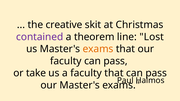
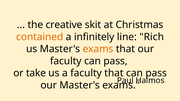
contained colour: purple -> orange (40, 37)
theorem: theorem -> infinitely (94, 37)
Lost: Lost -> Rich (152, 37)
